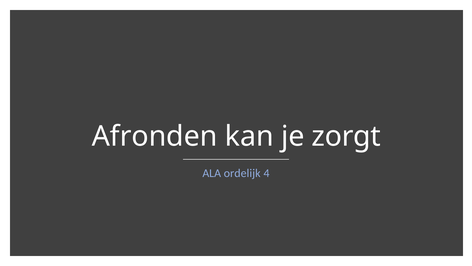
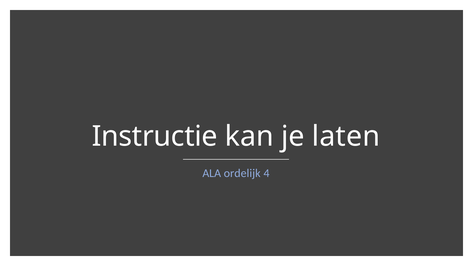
Afronden: Afronden -> Instructie (155, 136)
zorgt: zorgt -> laten (346, 136)
